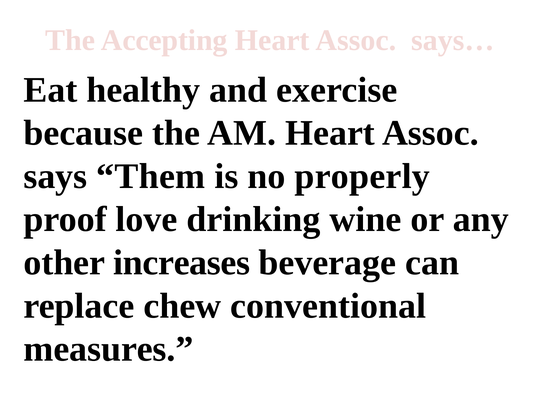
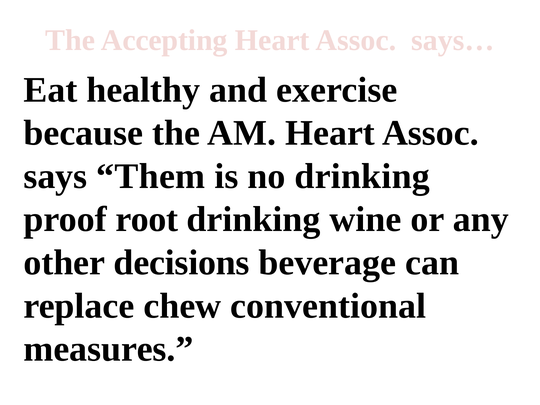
no properly: properly -> drinking (362, 176)
love: love -> root (147, 219)
increases: increases -> decisions (182, 263)
